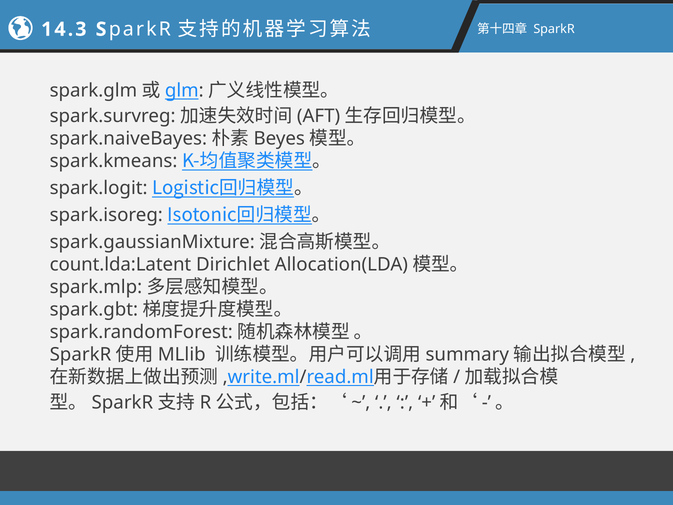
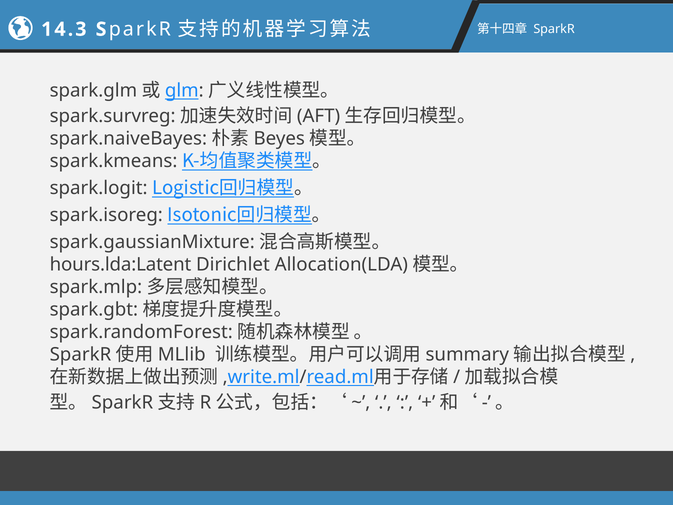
count.lda:Latent: count.lda:Latent -> hours.lda:Latent (120, 265)
